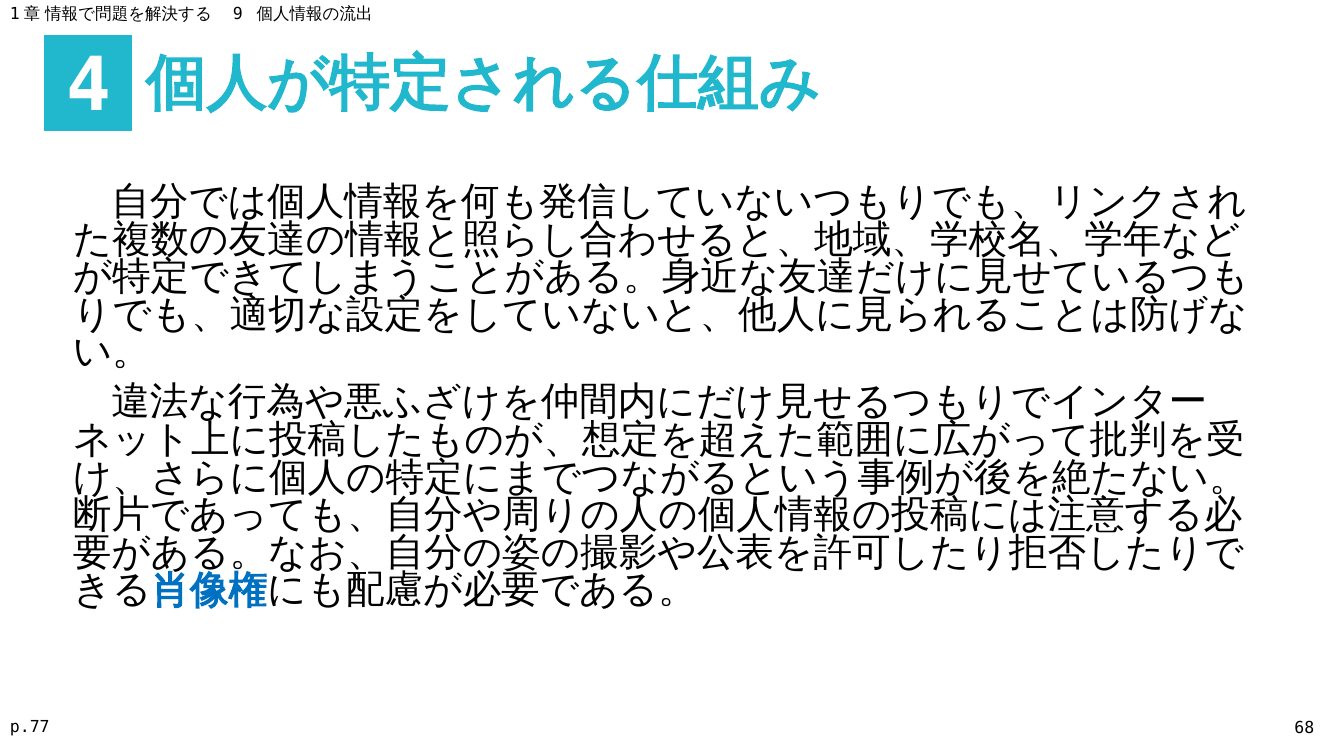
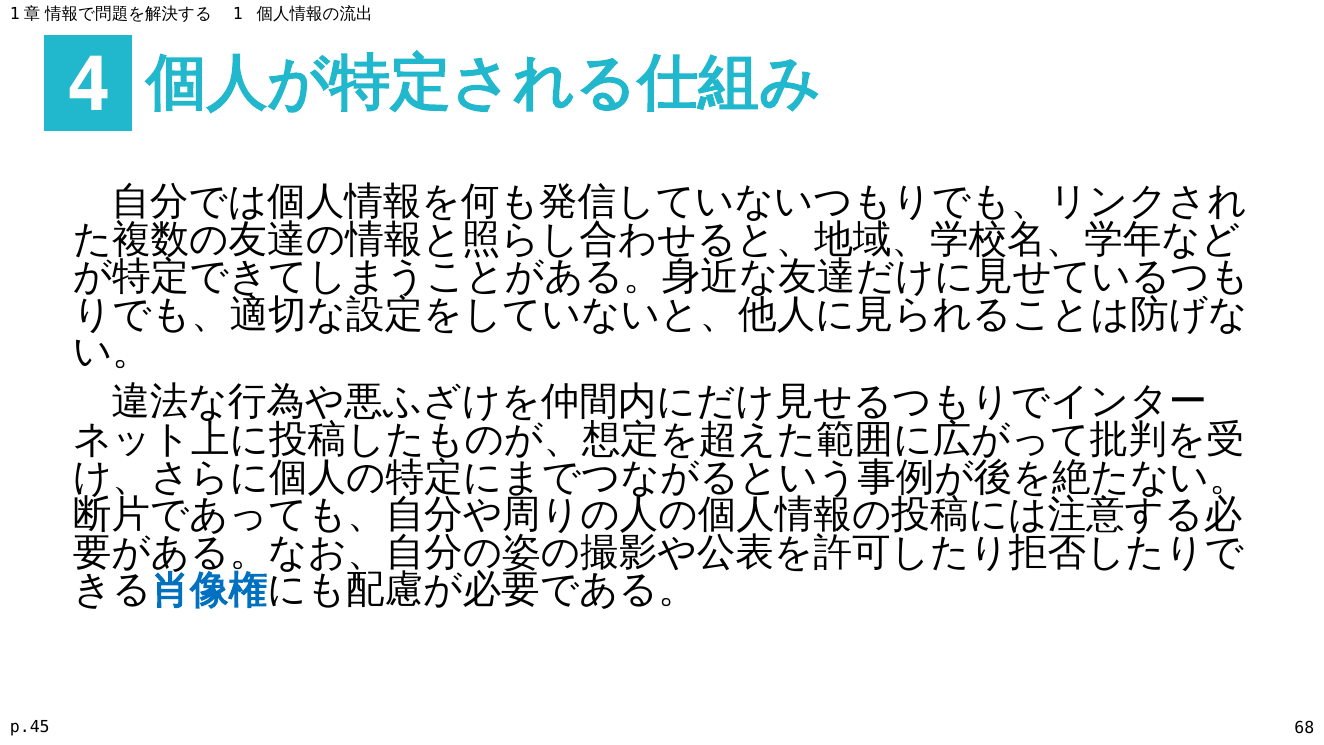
9: 9 -> 1 (238, 14)
p.77: p.77 -> p.45 (30, 727)
